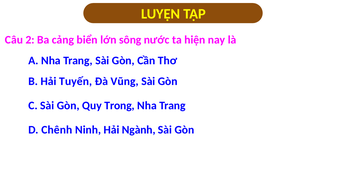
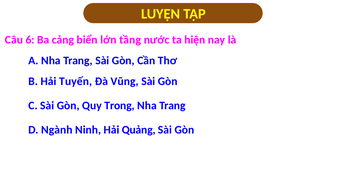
2: 2 -> 6 (30, 40)
sông: sông -> tầng (130, 40)
Chênh: Chênh -> Ngành (57, 130)
Ngành: Ngành -> Quảng (139, 130)
